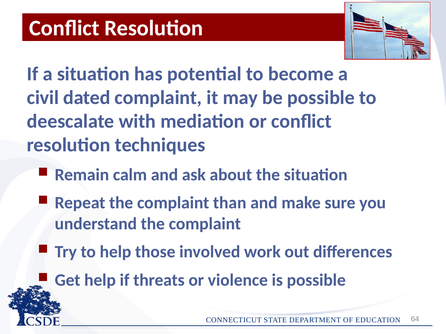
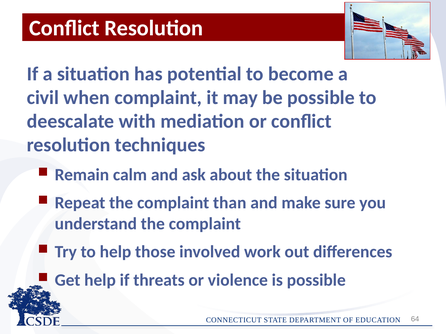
dated: dated -> when (87, 98)
